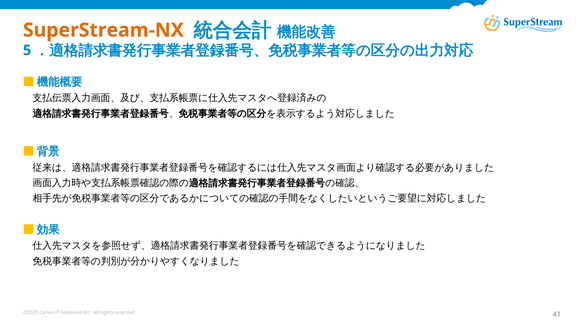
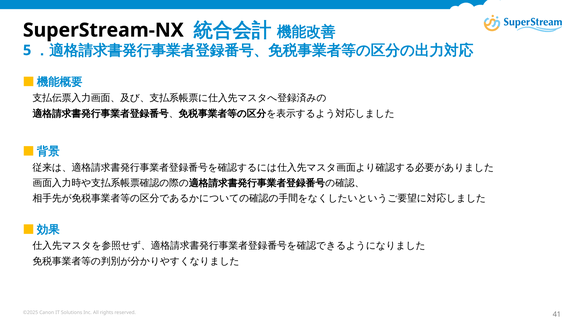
SuperStream-NX colour: orange -> black (103, 30)
